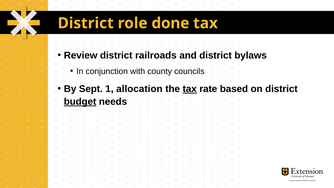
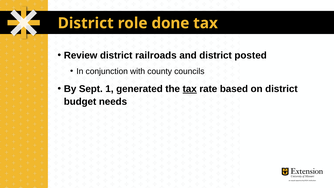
bylaws: bylaws -> posted (251, 55)
allocation: allocation -> generated (139, 89)
budget underline: present -> none (80, 102)
